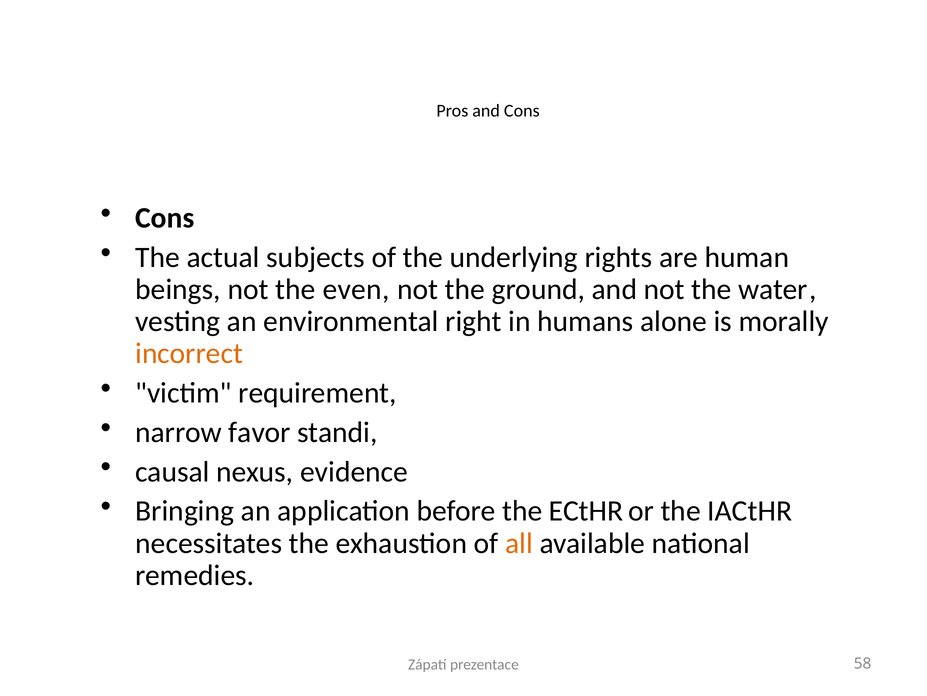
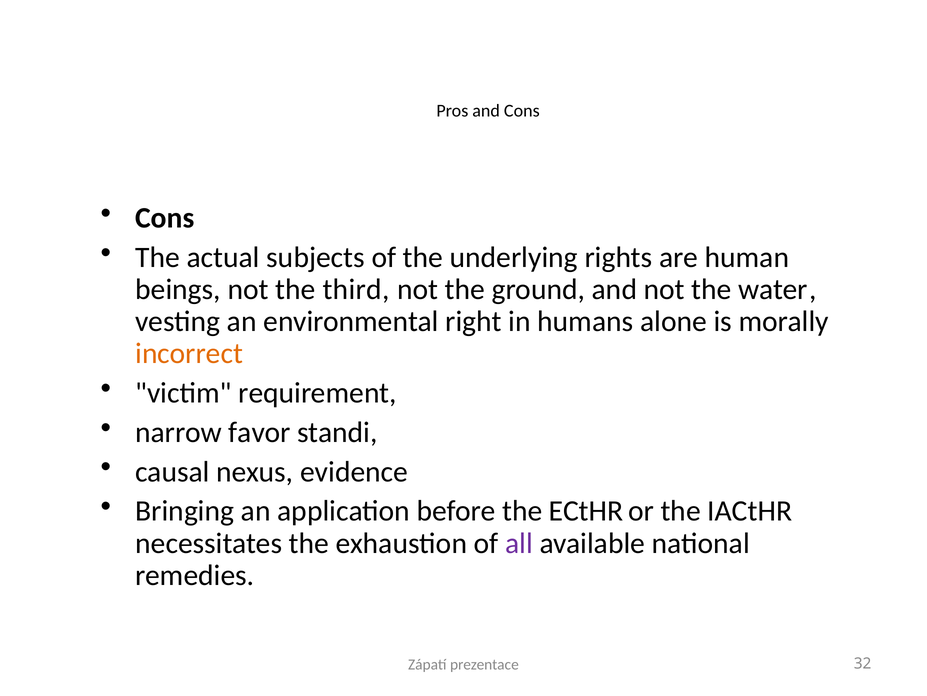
even: even -> third (356, 289)
all colour: orange -> purple (519, 543)
58: 58 -> 32 (863, 663)
